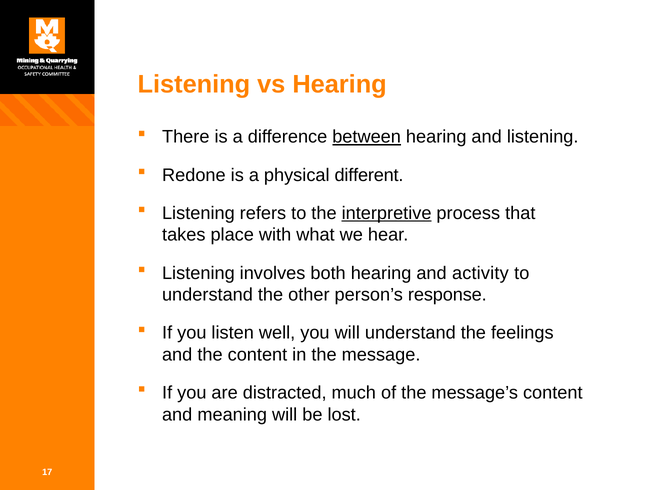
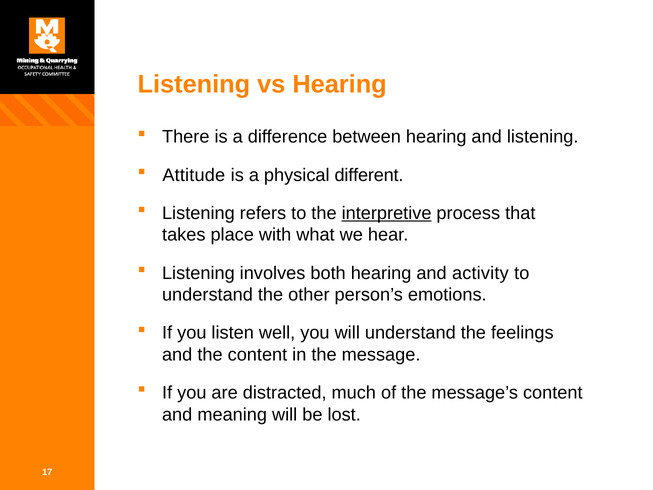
between underline: present -> none (367, 137)
Redone: Redone -> Attitude (194, 175)
response: response -> emotions (447, 295)
